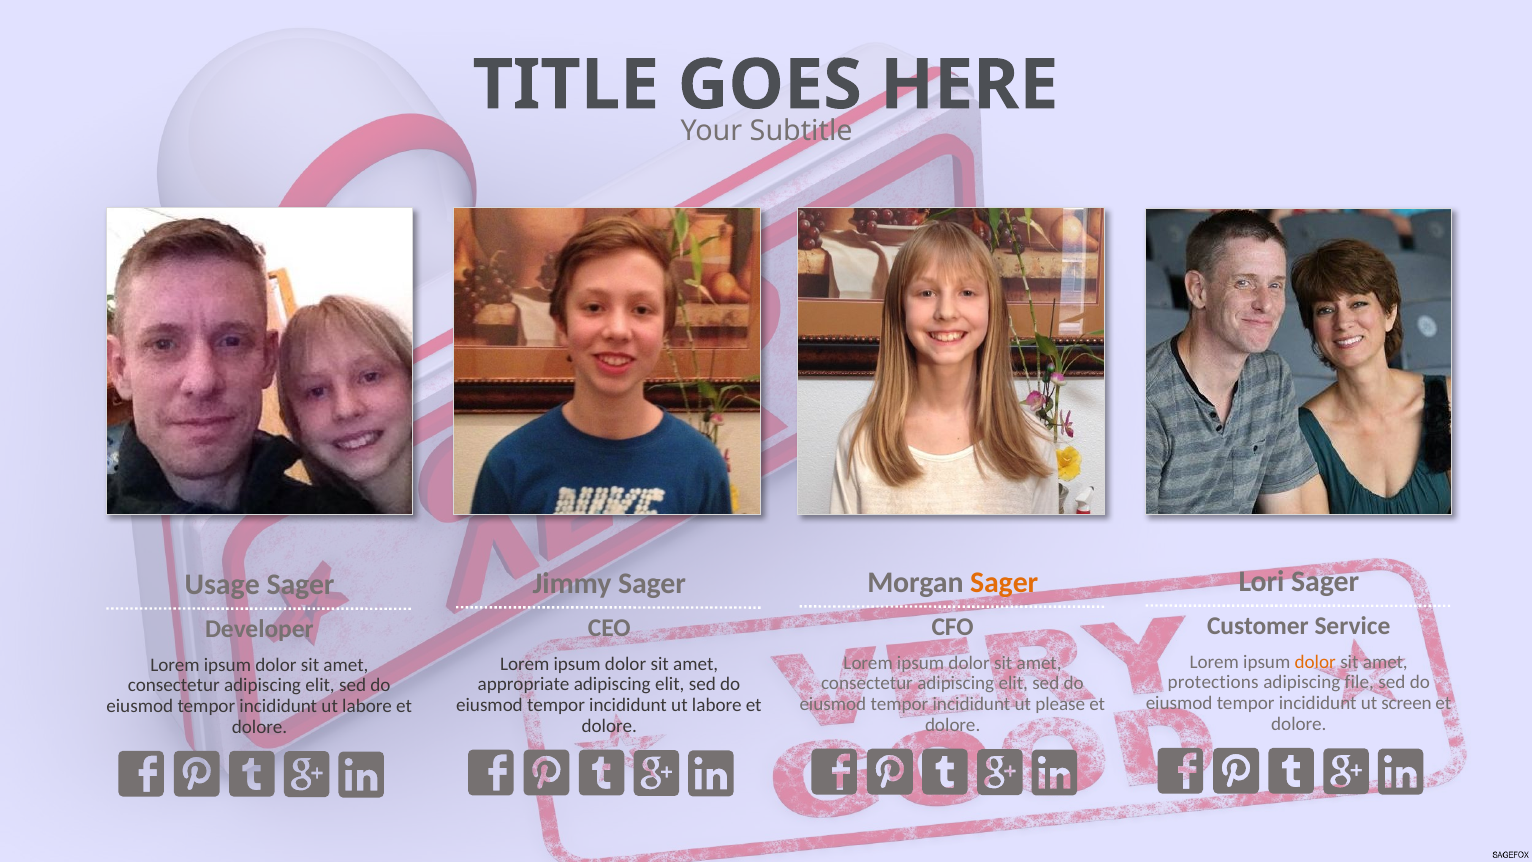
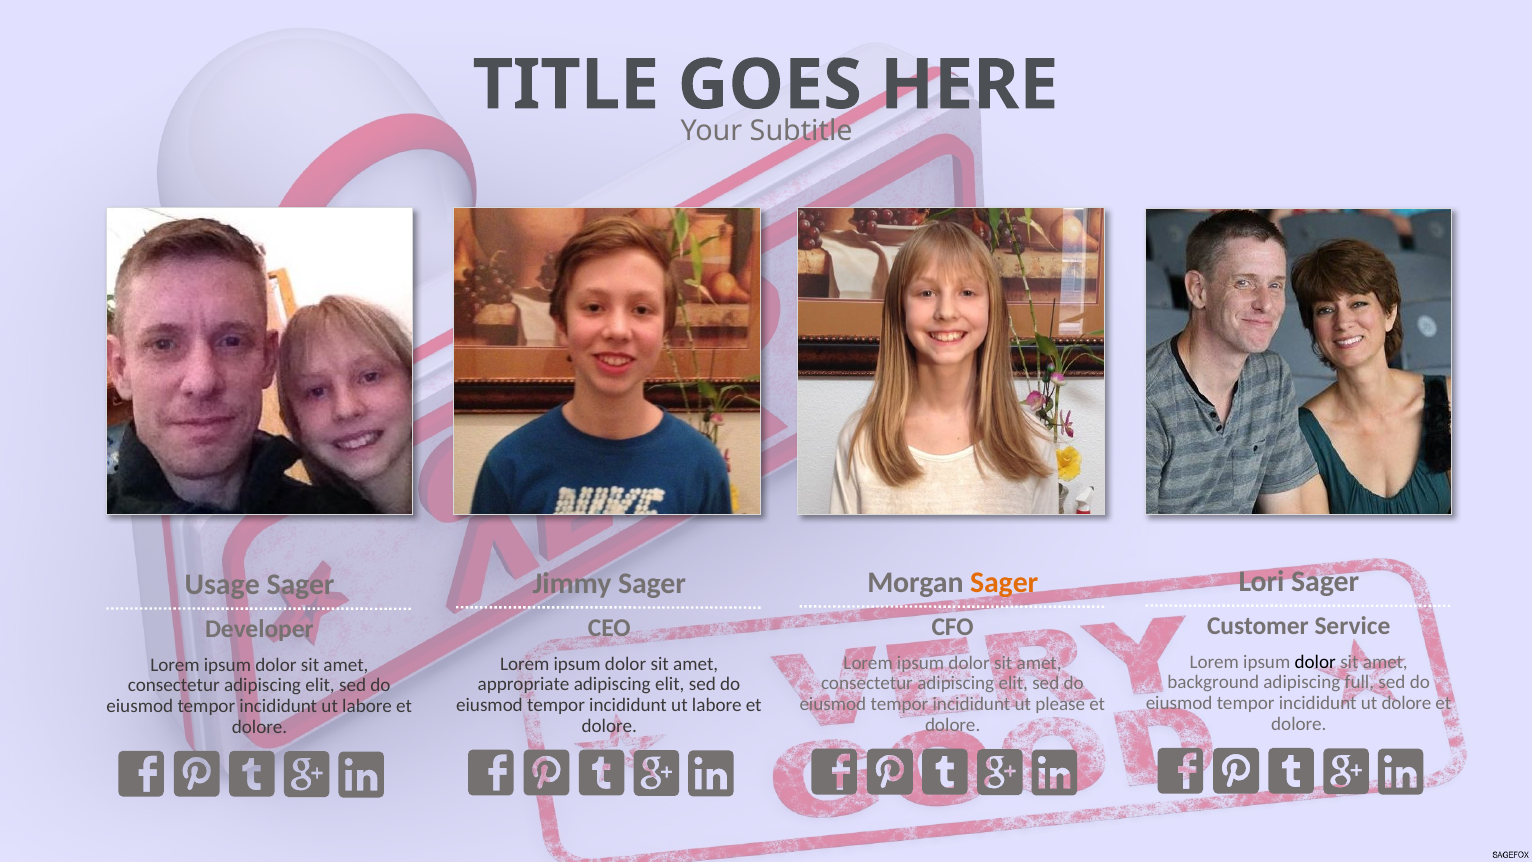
dolor colour: orange -> black (1315, 662)
protections: protections -> background (1213, 682)
file: file -> full (1359, 682)
ut screen: screen -> dolore (1407, 703)
